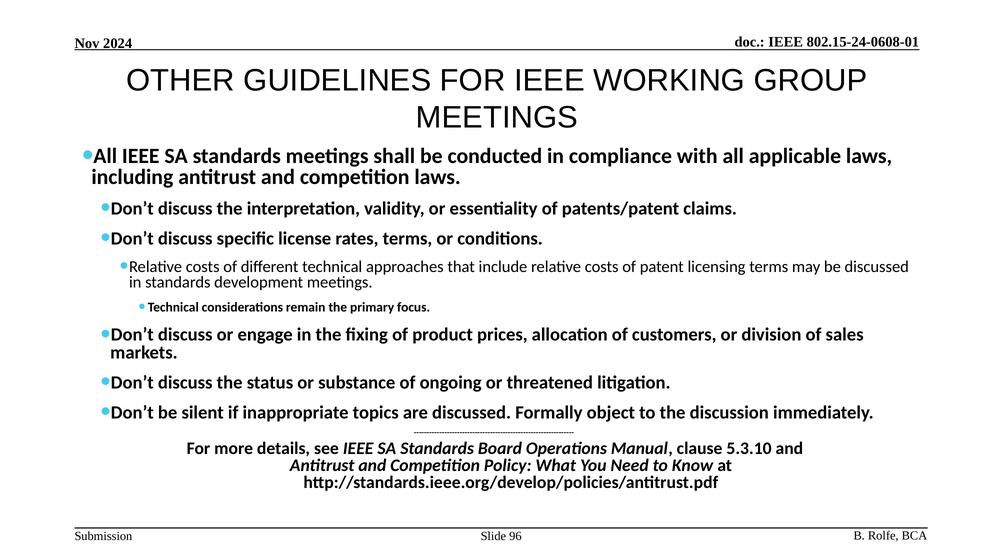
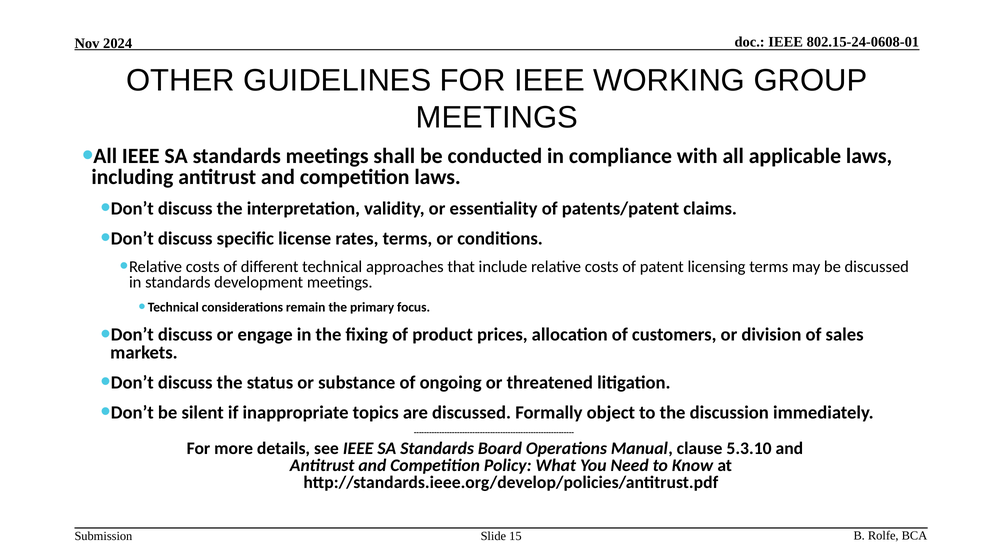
96: 96 -> 15 (515, 536)
